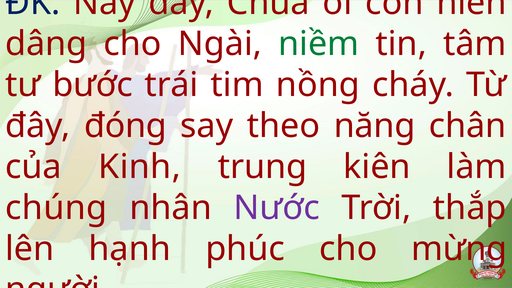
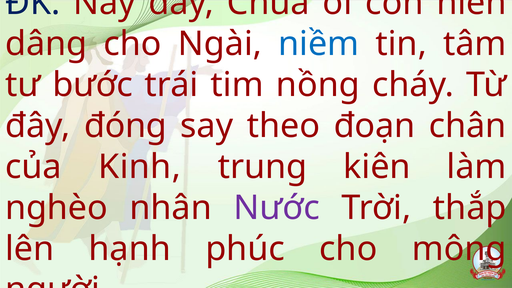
niềm colour: green -> blue (319, 44)
năng: năng -> đoạn (374, 126)
chúng: chúng -> nghèo (56, 208)
mừng: mừng -> mông (459, 249)
